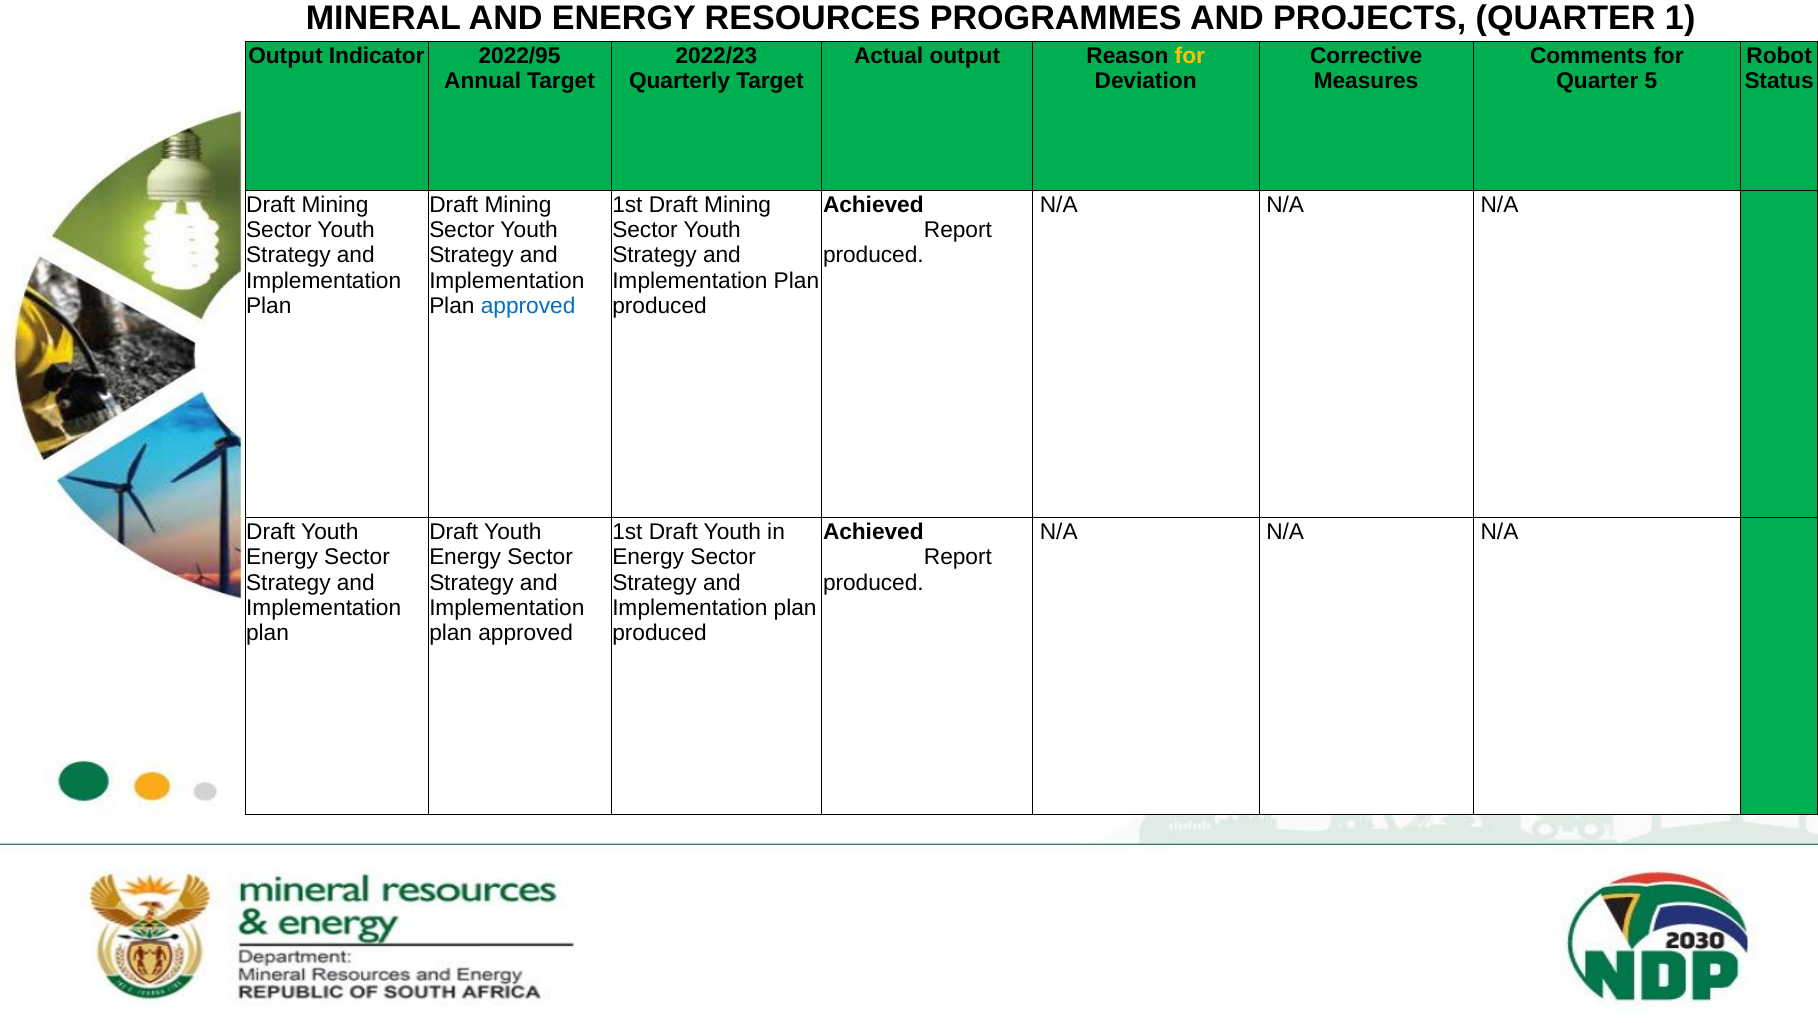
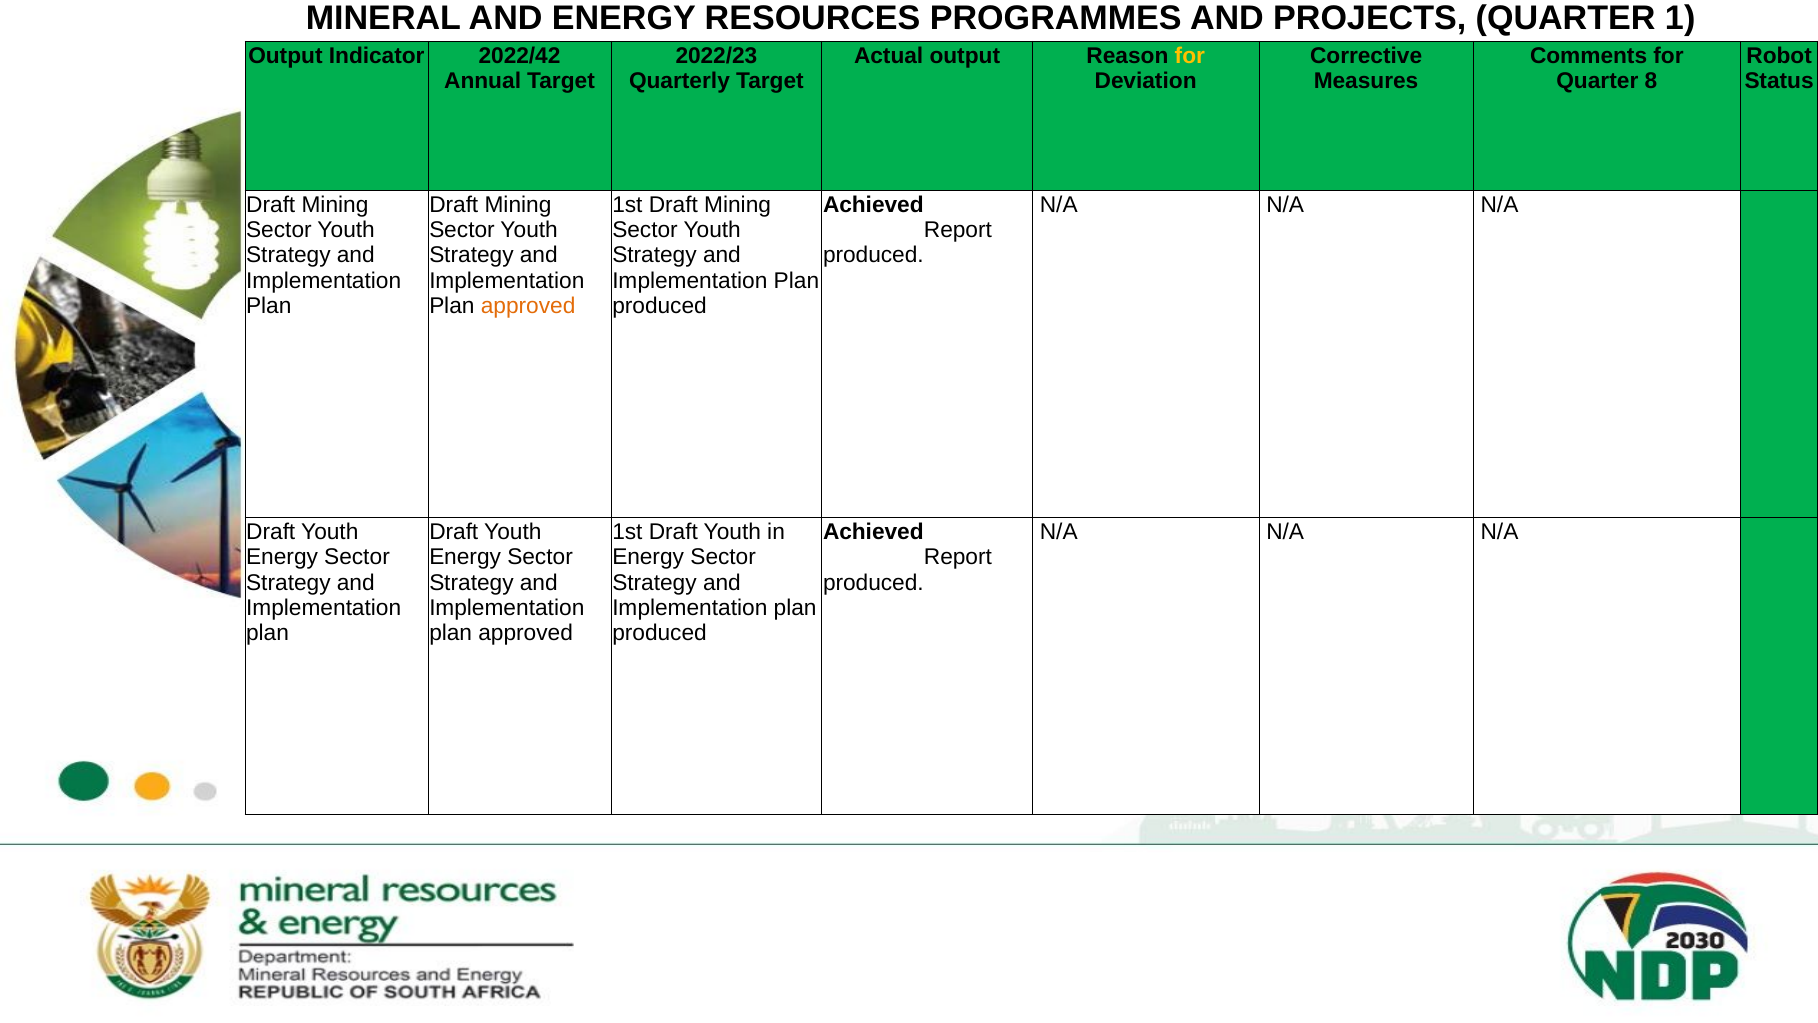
2022/95: 2022/95 -> 2022/42 (520, 56)
5: 5 -> 8 (1651, 81)
approved colour: blue -> orange (528, 306)
